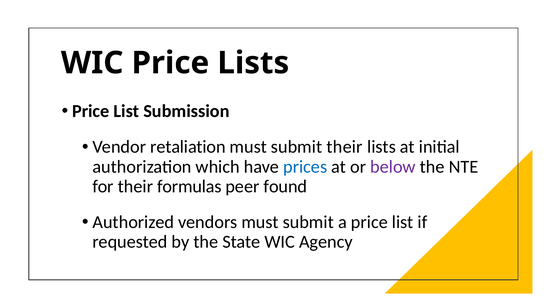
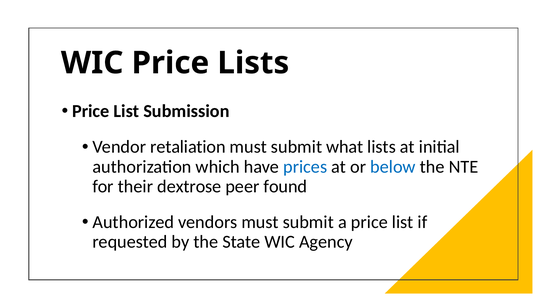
submit their: their -> what (345, 147)
below colour: purple -> blue (393, 167)
formulas: formulas -> dextrose (189, 186)
